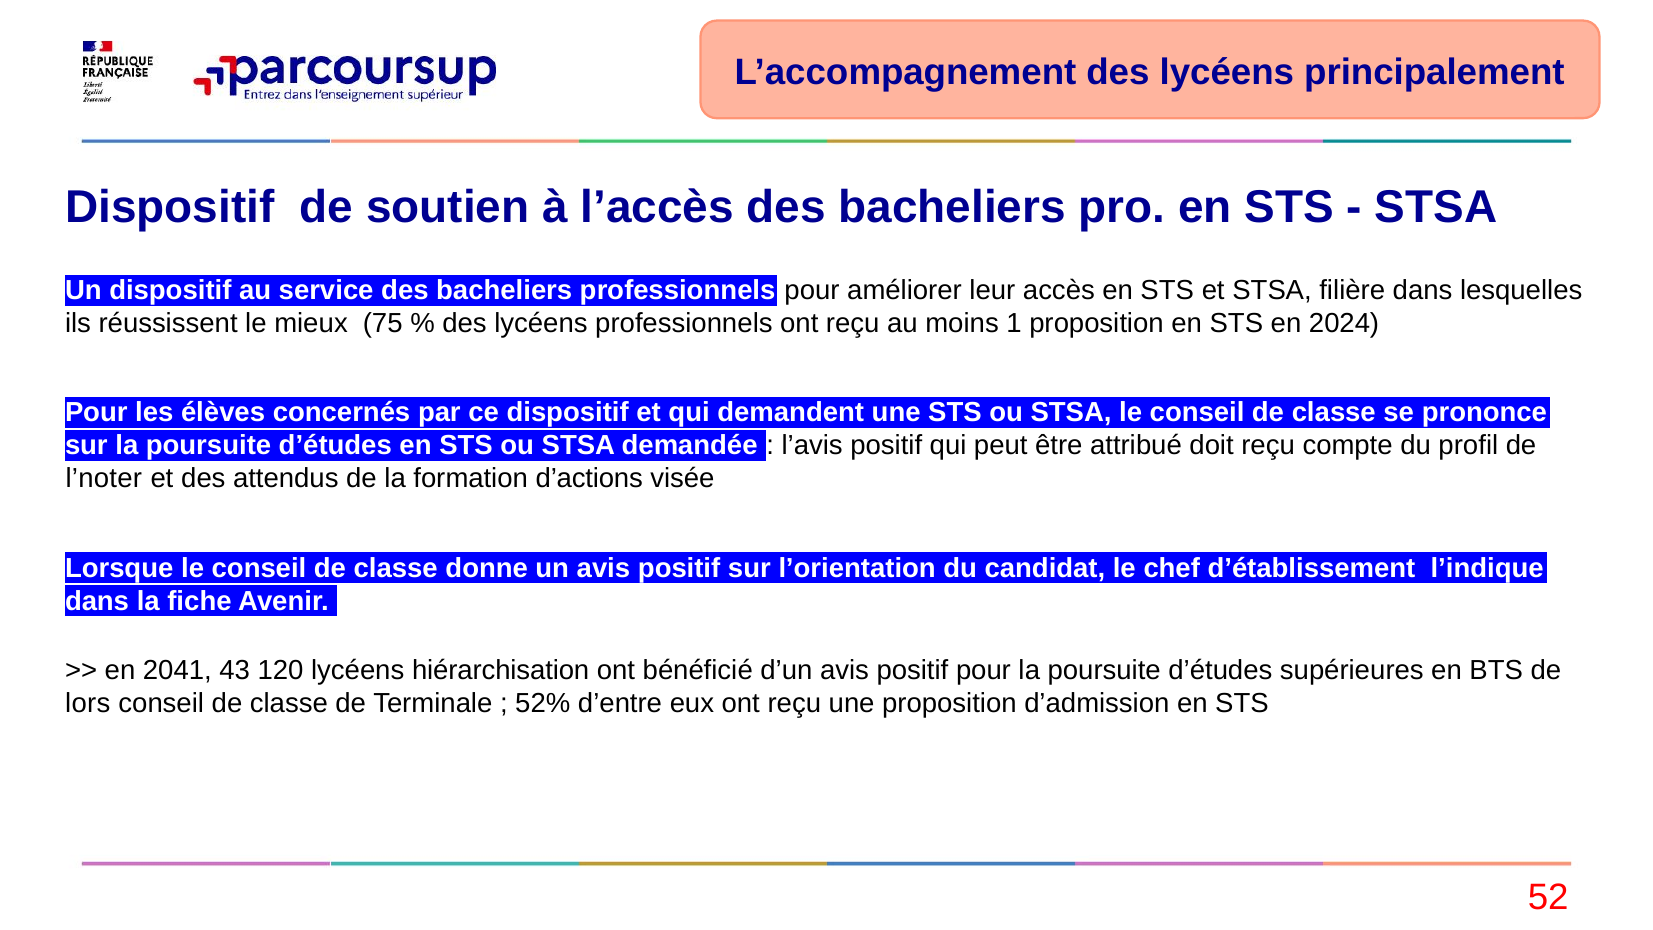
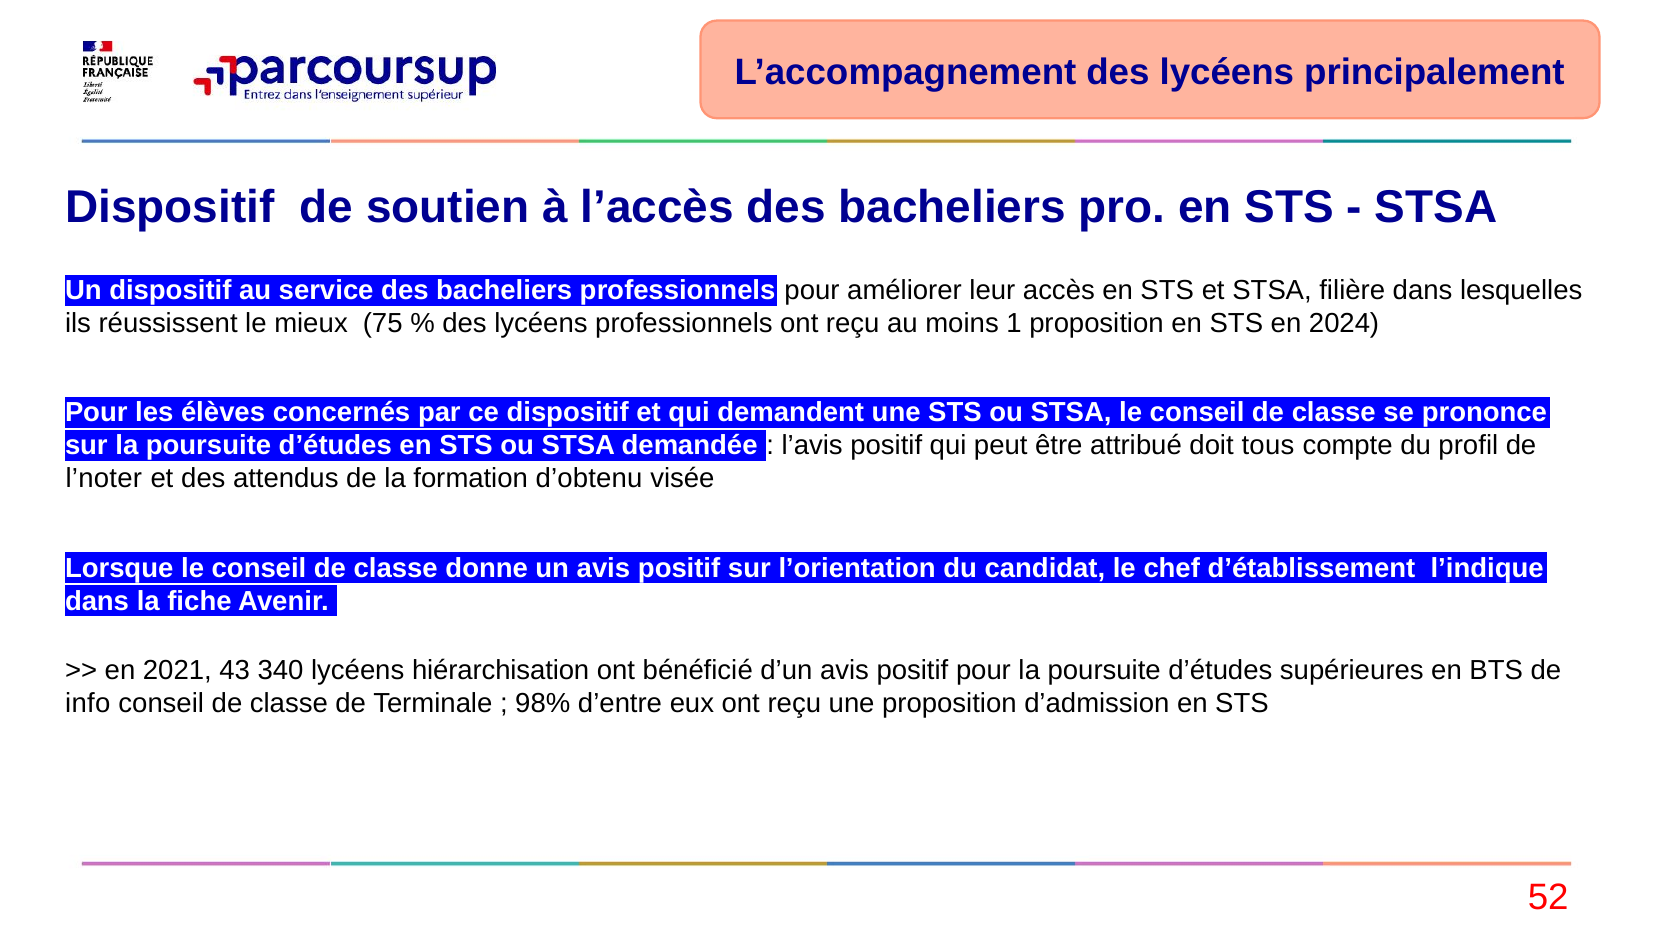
doit reçu: reçu -> tous (1268, 446)
d’actions: d’actions -> d’obtenu (589, 479)
2041: 2041 -> 2021 (177, 671)
120: 120 -> 340 (280, 671)
lors: lors -> info (88, 704)
52%: 52% -> 98% (543, 704)
